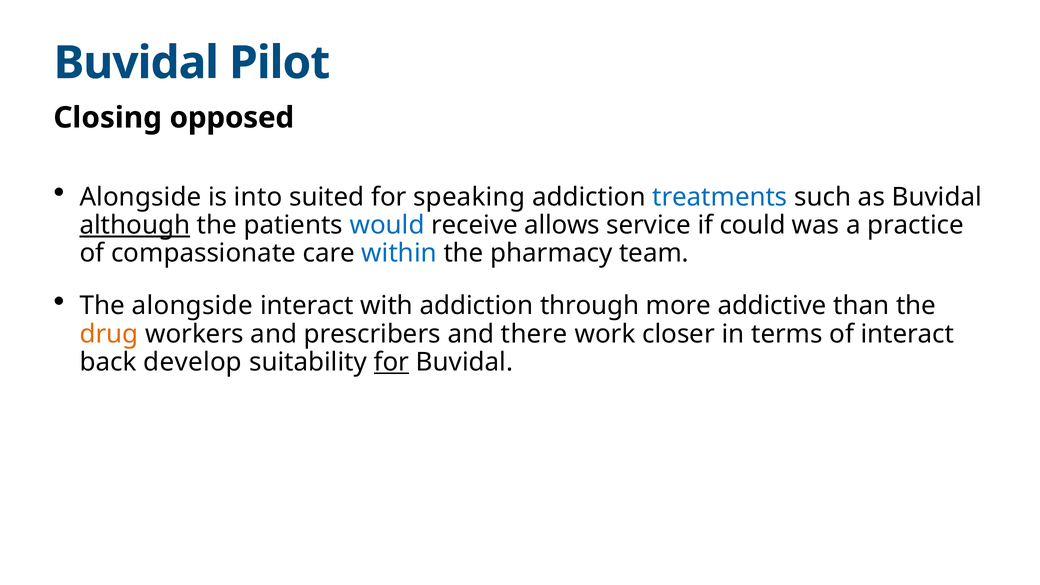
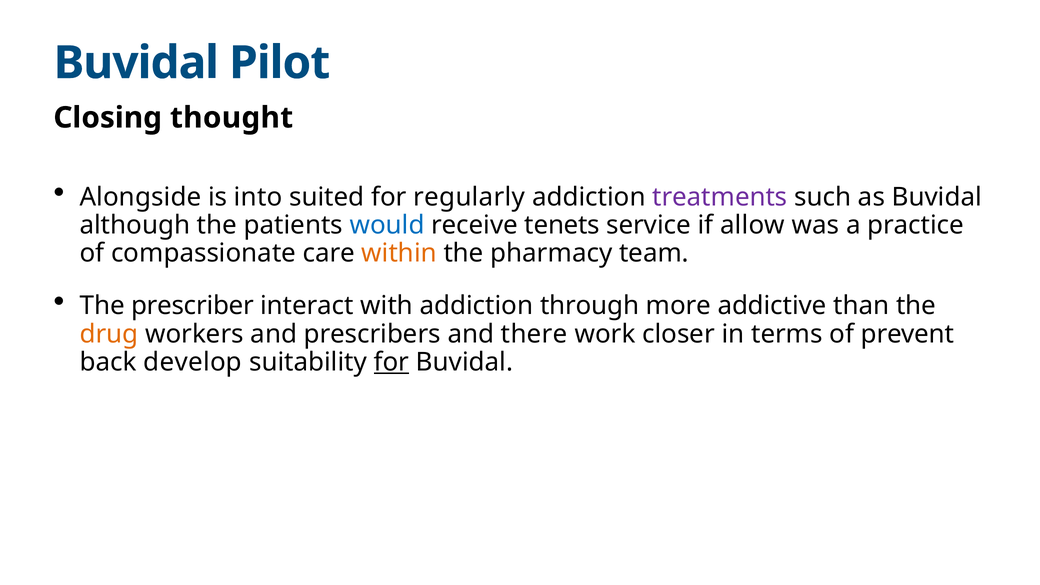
opposed: opposed -> thought (232, 118)
speaking: speaking -> regularly (469, 197)
treatments colour: blue -> purple (720, 197)
although underline: present -> none (135, 225)
allows: allows -> tenets (562, 225)
could: could -> allow (753, 225)
within colour: blue -> orange (399, 253)
The alongside: alongside -> prescriber (193, 306)
of interact: interact -> prevent (907, 334)
